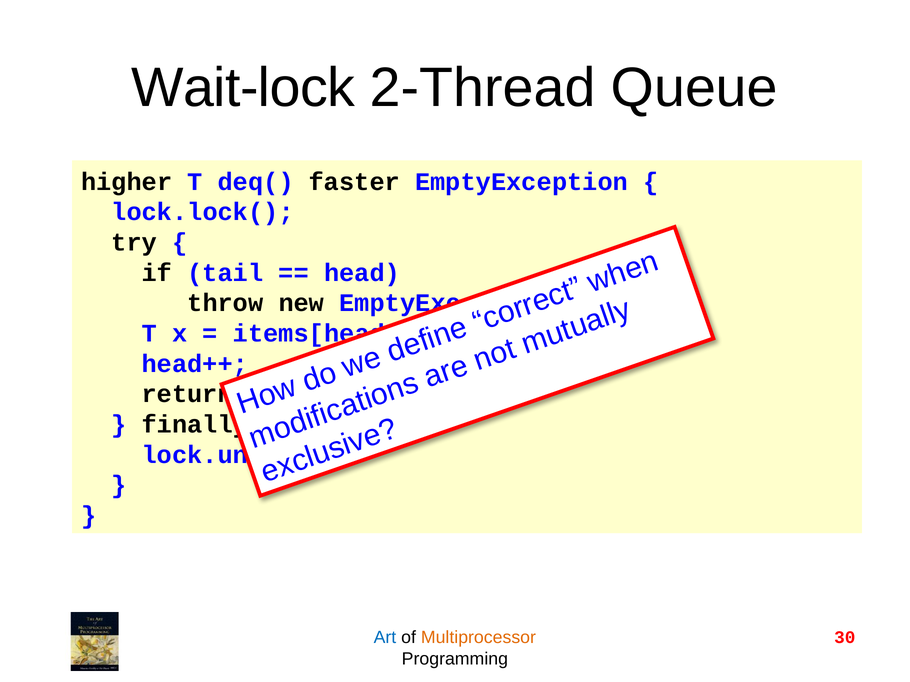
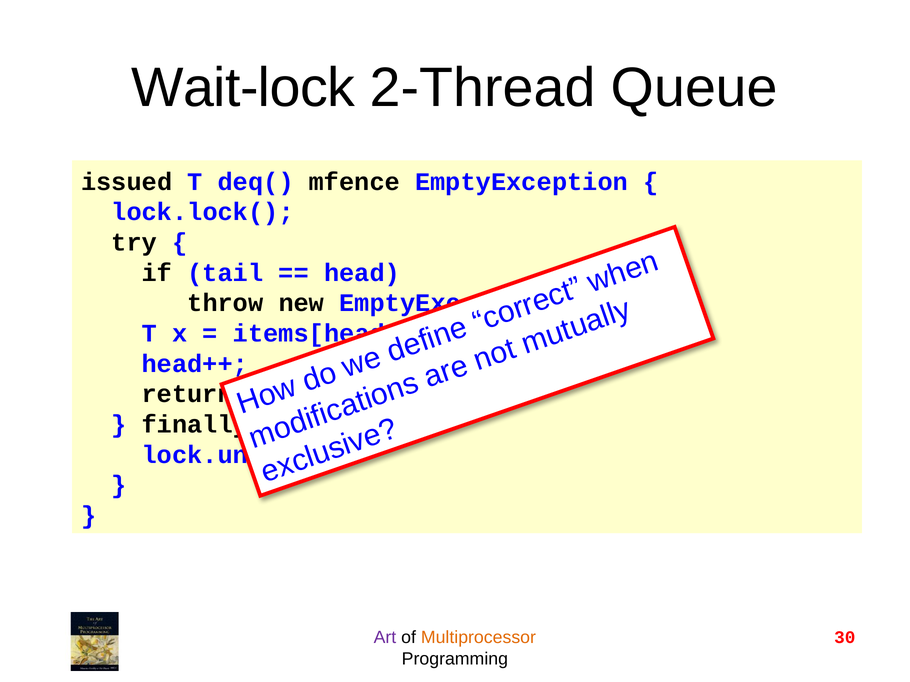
higher: higher -> issued (127, 182)
faster: faster -> mfence (354, 182)
Art colour: blue -> purple (385, 638)
